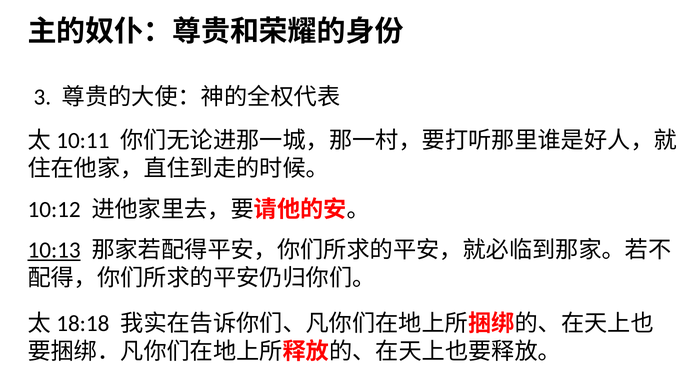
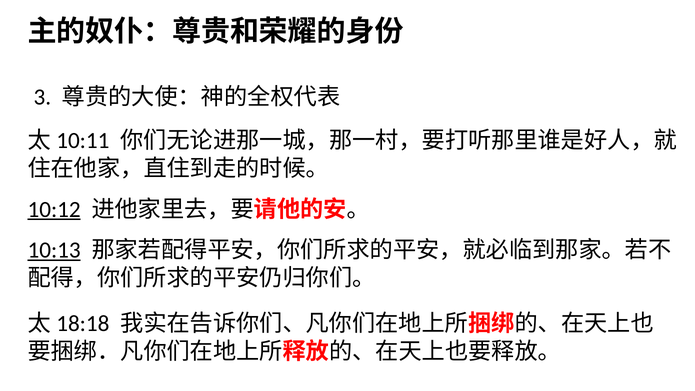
10:12 underline: none -> present (54, 209)
